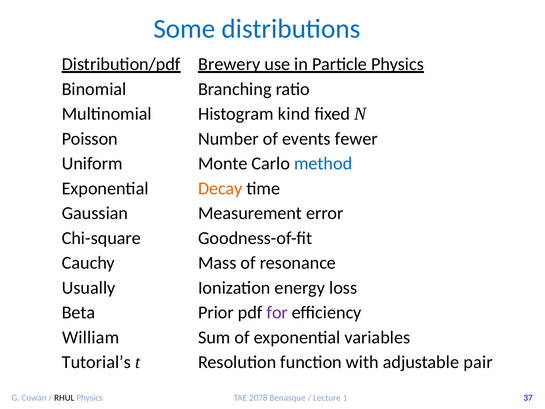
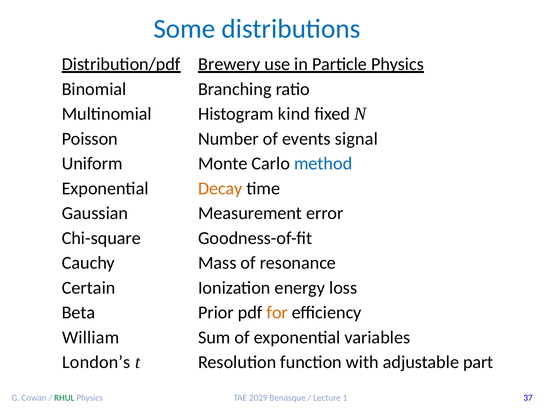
fewer: fewer -> signal (356, 139)
Usually: Usually -> Certain (89, 288)
for colour: purple -> orange (277, 312)
Tutorial’s: Tutorial’s -> London’s (96, 362)
pair: pair -> part (478, 362)
RHUL colour: black -> green (64, 398)
2078: 2078 -> 2029 (258, 398)
